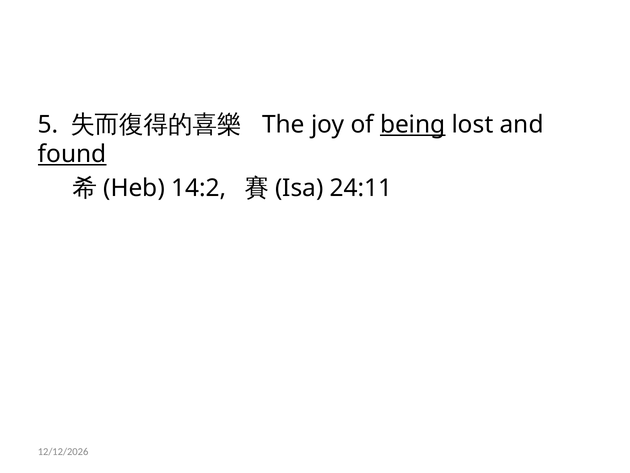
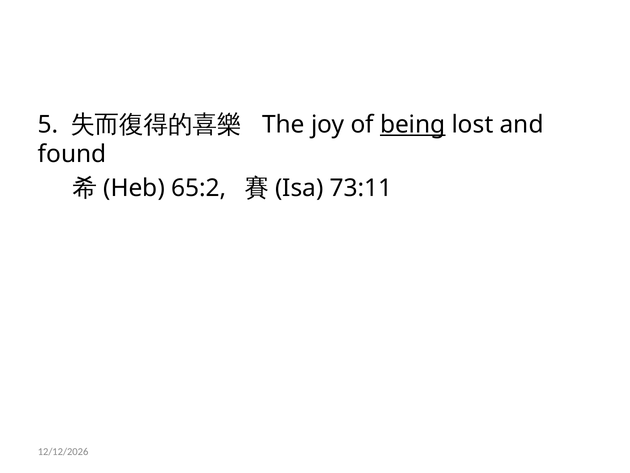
found underline: present -> none (72, 154)
14:2: 14:2 -> 65:2 (199, 188)
24:11: 24:11 -> 73:11 (361, 188)
